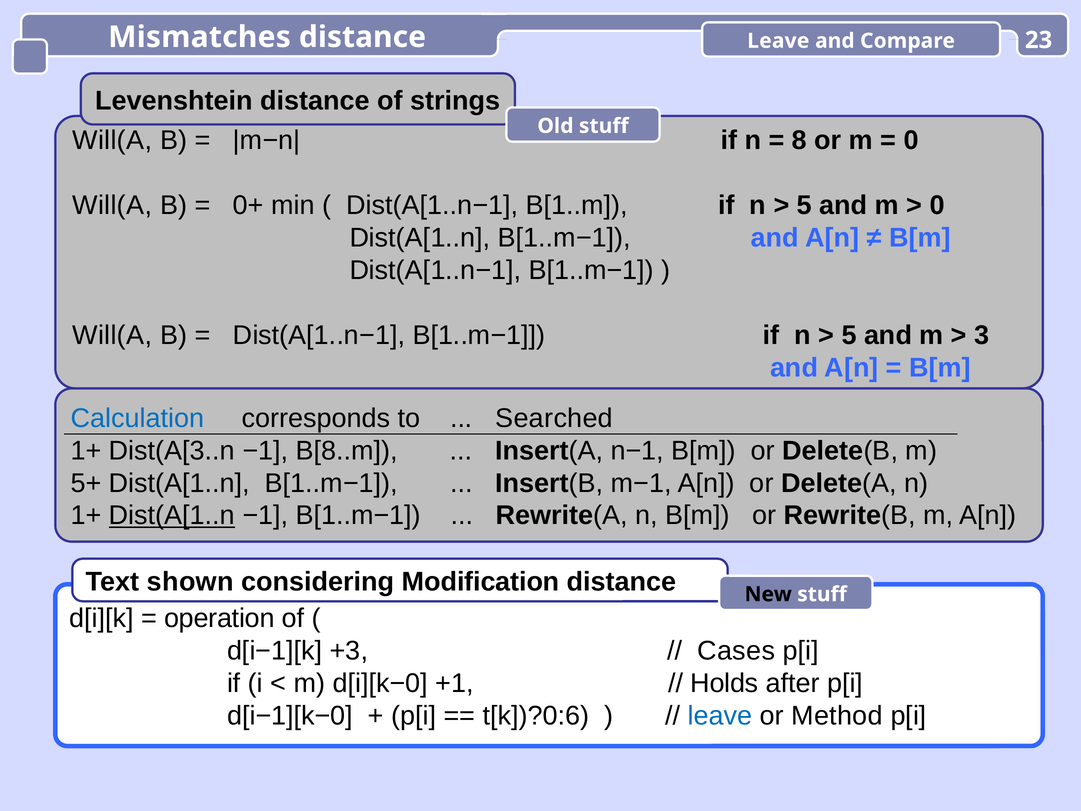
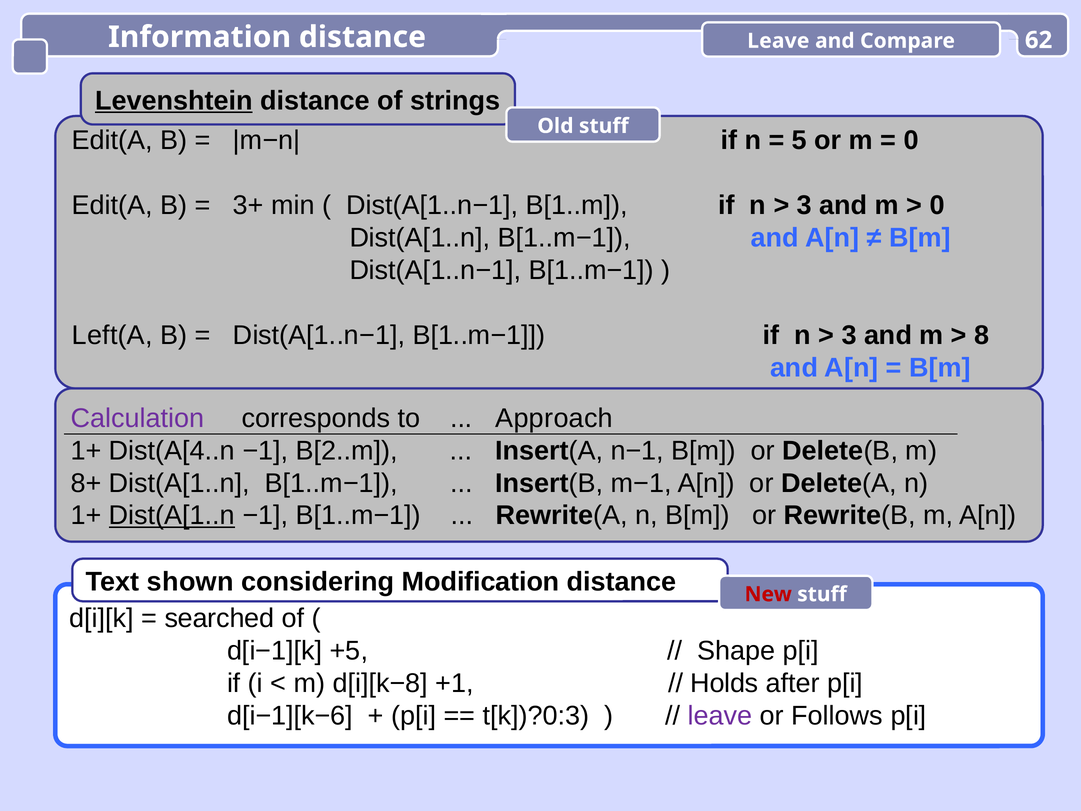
Mismatches: Mismatches -> Information (200, 37)
23: 23 -> 62 (1039, 40)
Levenshtein underline: none -> present (174, 101)
Will(A: Will(A -> Edit(A (112, 141)
8: 8 -> 5 (799, 141)
Will(A: Will(A -> Edit(A (112, 205)
0+: 0+ -> 3+ (248, 205)
5: 5 -> 3 (804, 205)
Will(A: Will(A -> Left(A (112, 335)
5: 5 -> 3 (849, 335)
3: 3 -> 8 (982, 335)
Calculation colour: blue -> purple (137, 418)
Searched: Searched -> Approach (554, 418)
Dist(A[3..n: Dist(A[3..n -> Dist(A[4..n (172, 451)
B[8..m: B[8..m -> B[2..m (347, 451)
5+: 5+ -> 8+ (86, 483)
New colour: black -> red (768, 594)
operation: operation -> searched (219, 618)
+3: +3 -> +5 (349, 651)
Cases: Cases -> Shape (736, 651)
d[i][k−0: d[i][k−0 -> d[i][k−8 (380, 683)
d[i−1][k−0: d[i−1][k−0 -> d[i−1][k−6 (290, 715)
t[k])?0:6: t[k])?0:6 -> t[k])?0:3 (536, 715)
leave colour: blue -> purple (720, 715)
Method: Method -> Follows (837, 715)
